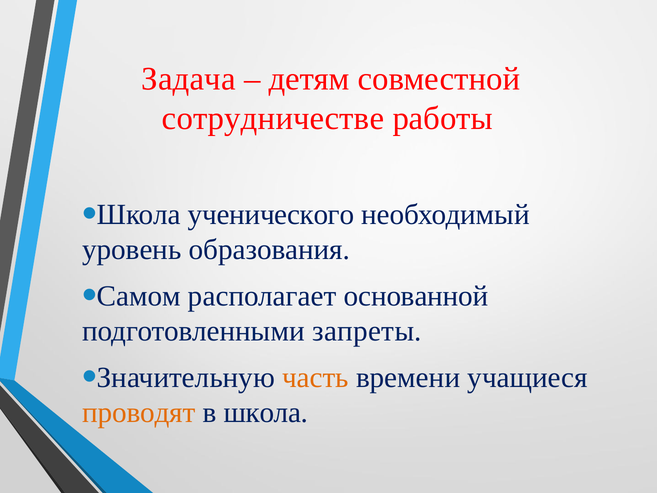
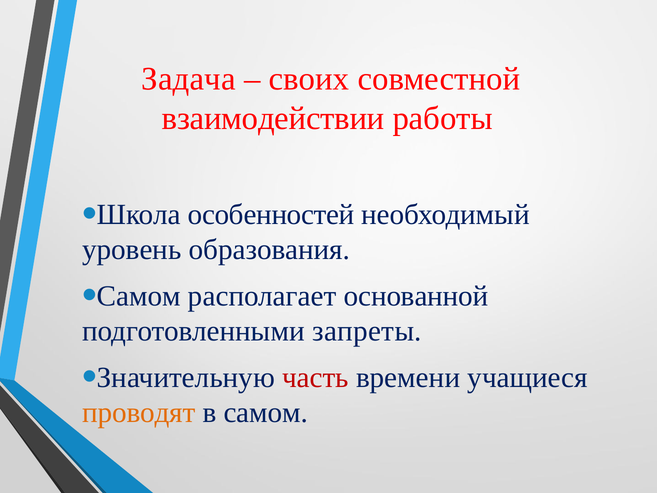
детям: детям -> своих (309, 79)
сотрудничестве: сотрудничестве -> взаимодействии (273, 118)
ученического: ученического -> особенностей (271, 214)
часть colour: orange -> red (315, 377)
в школа: школа -> самом (266, 412)
